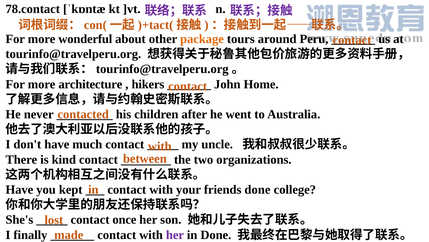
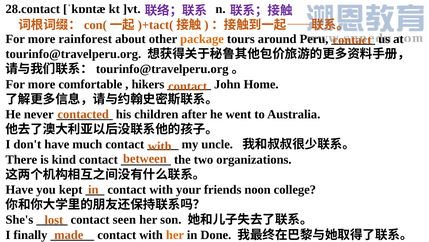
78.contact: 78.contact -> 28.contact (33, 9)
wonderful: wonderful -> rainforest (85, 39)
architecture: architecture -> comfortable (90, 84)
friends done: done -> noon (258, 189)
once: once -> seen (124, 219)
her colour: purple -> orange (175, 234)
